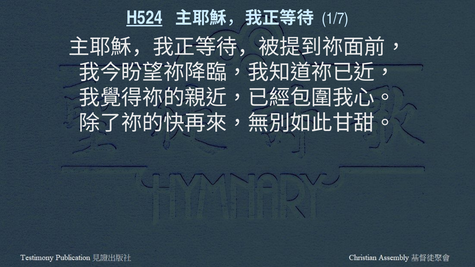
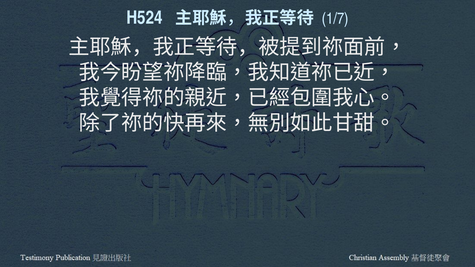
H524 underline: present -> none (144, 18)
